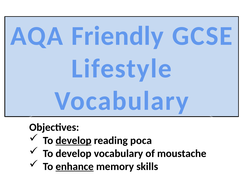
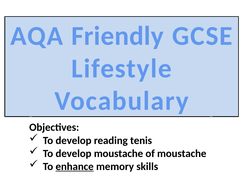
develop underline: present -> none (74, 140)
poca: poca -> tenis (141, 140)
develop vocabulary: vocabulary -> moustache (118, 153)
